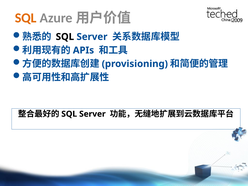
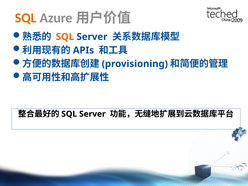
SQL colour: black -> orange (65, 37)
